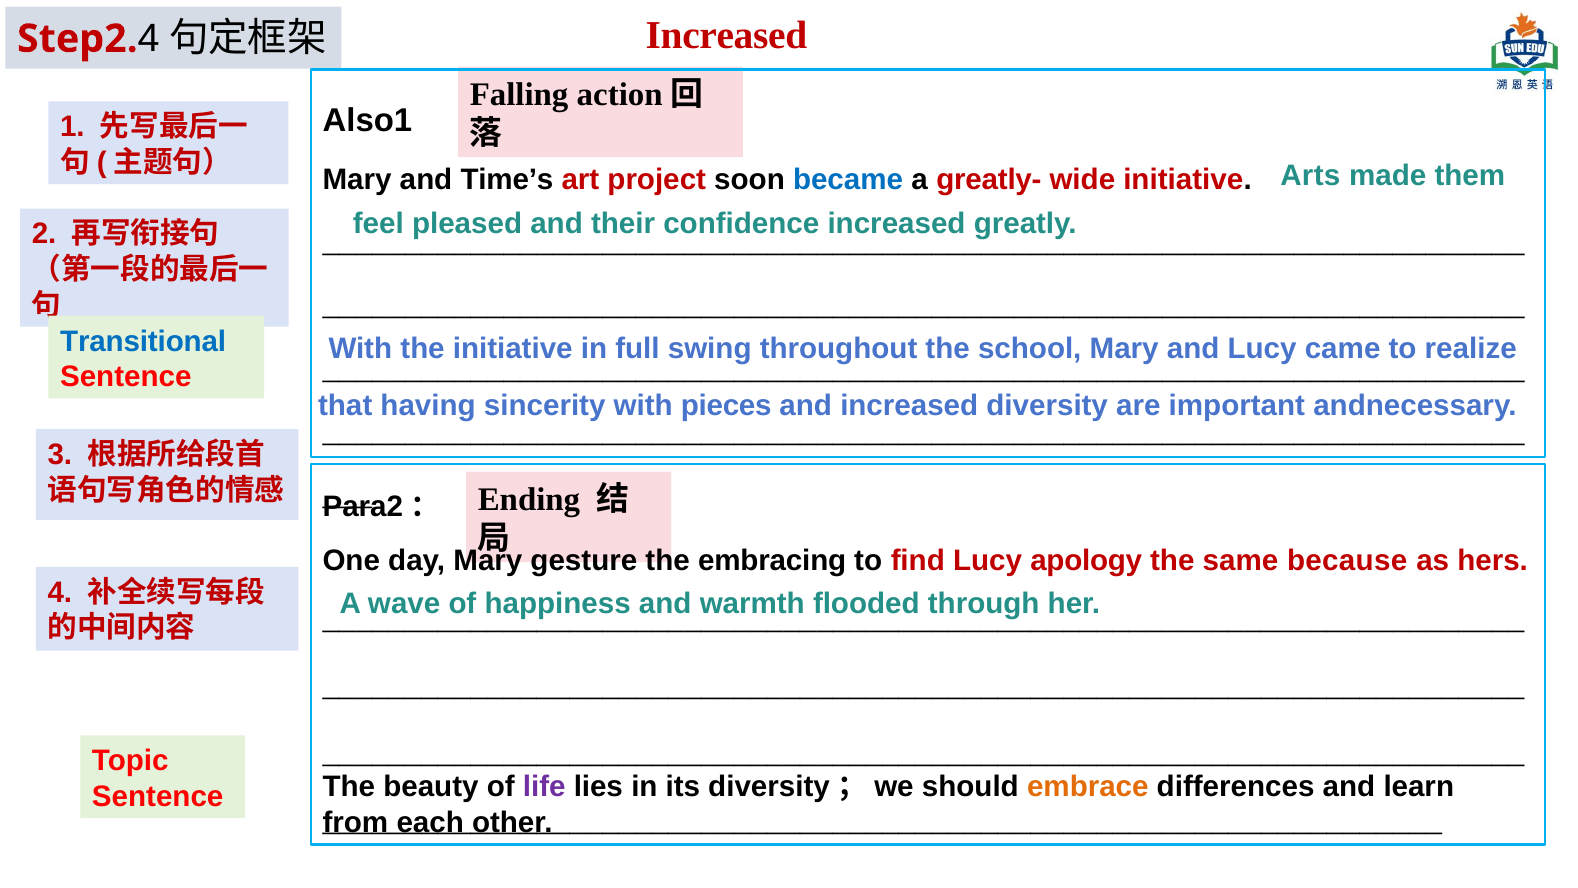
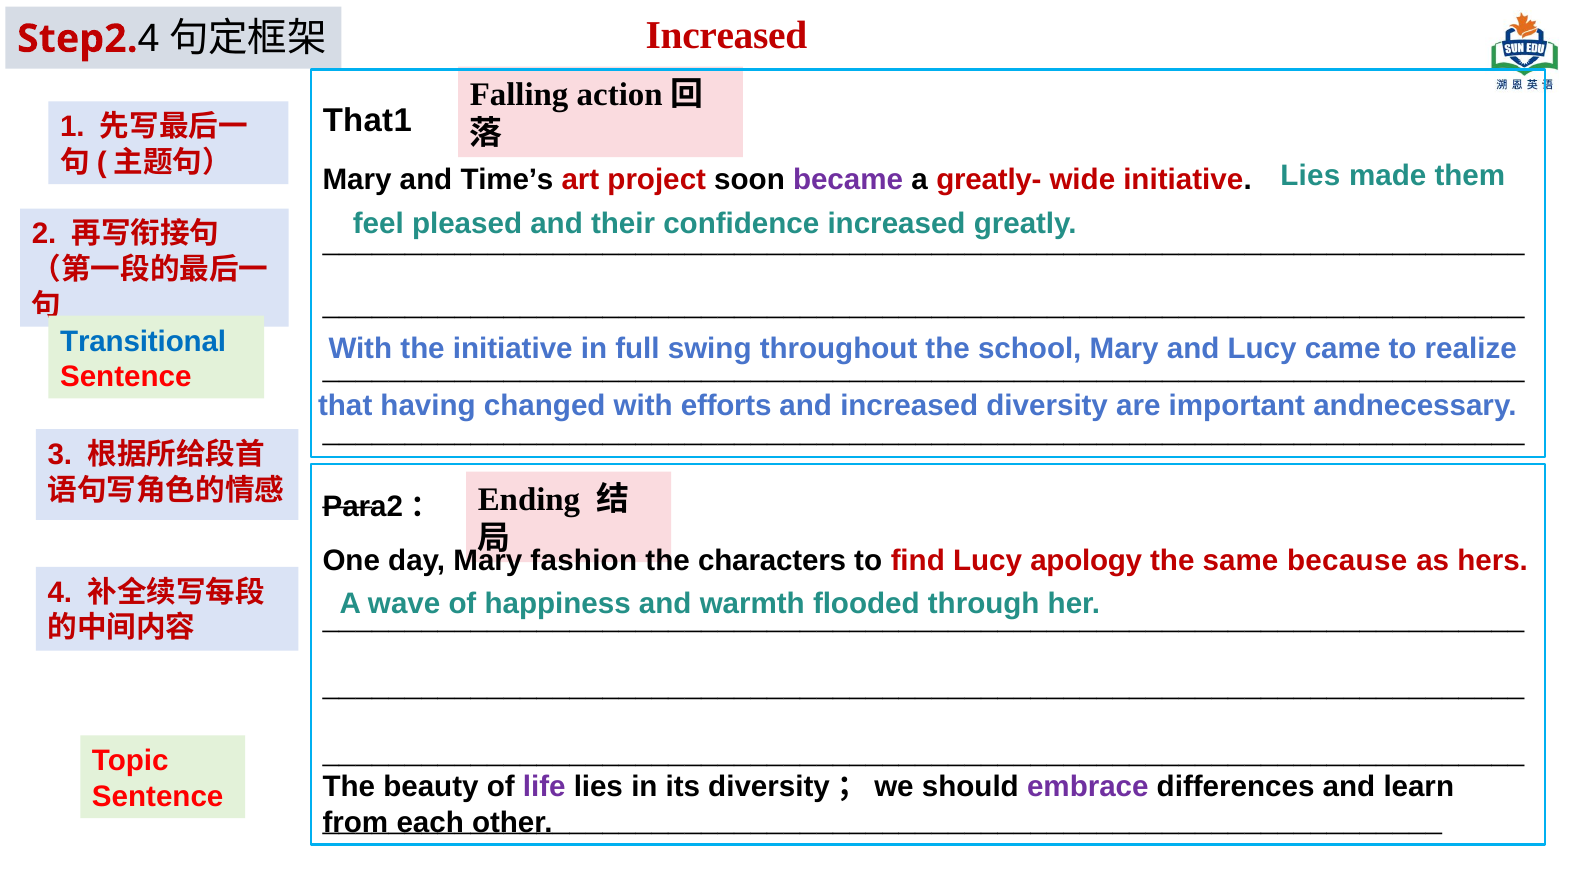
Also1: Also1 -> That1 (367, 121)
Arts: Arts -> Lies (1310, 176)
became colour: blue -> purple (848, 179)
sincerity: sincerity -> changed (545, 406)
pieces: pieces -> efforts (726, 406)
gesture: gesture -> fashion (584, 560)
embracing: embracing -> characters (772, 560)
embrace colour: orange -> purple (1088, 786)
